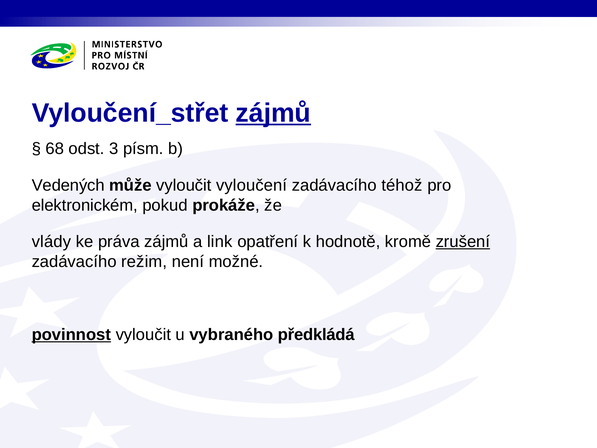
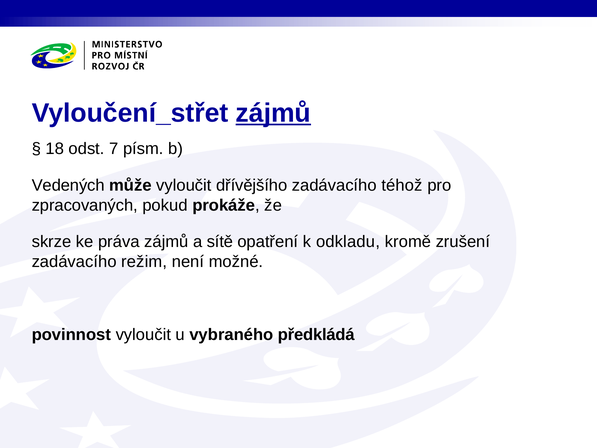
68: 68 -> 18 (55, 149)
3: 3 -> 7 (114, 149)
vyloučení: vyloučení -> dřívějšího (252, 185)
elektronickém: elektronickém -> zpracovaných (85, 205)
vlády: vlády -> skrze (52, 242)
link: link -> sítě (220, 242)
hodnotě: hodnotě -> odkladu (348, 242)
zrušení underline: present -> none (463, 242)
povinnost underline: present -> none (71, 335)
